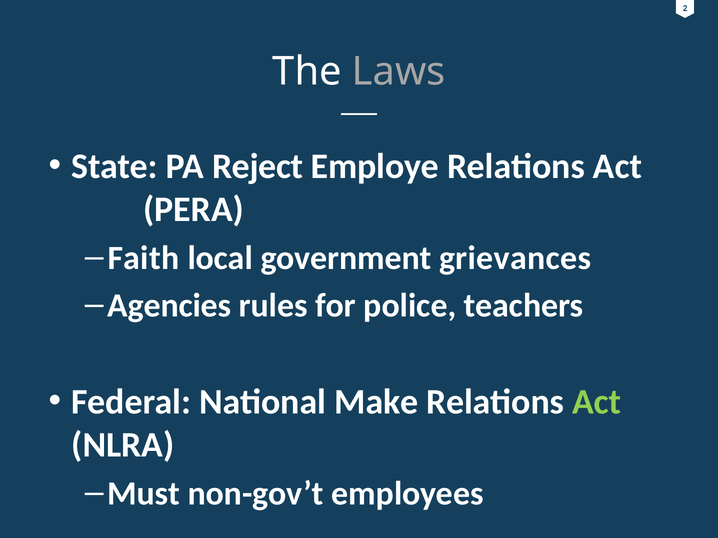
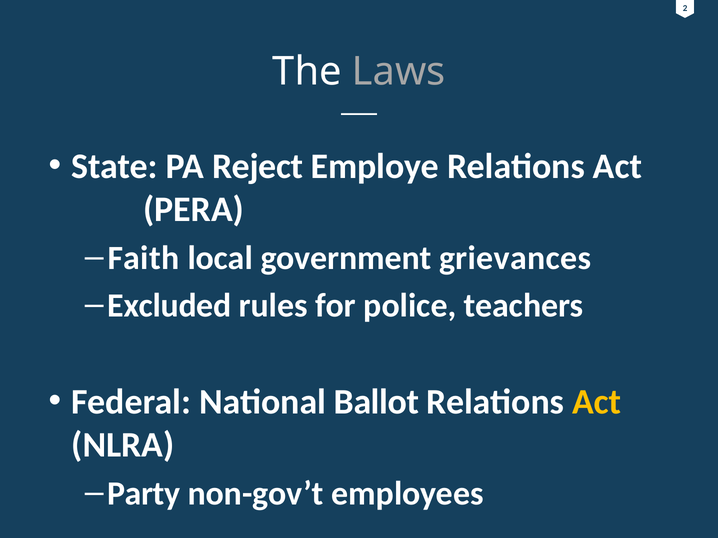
Agencies: Agencies -> Excluded (169, 306)
Make: Make -> Ballot (376, 402)
Act colour: light green -> yellow (597, 402)
Must: Must -> Party (144, 494)
